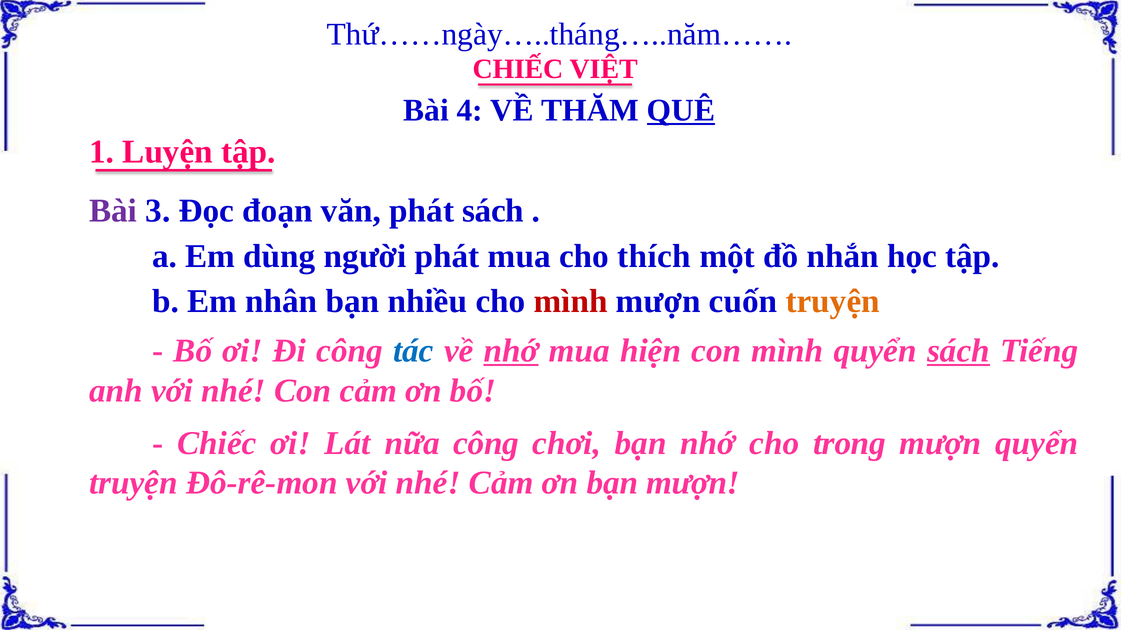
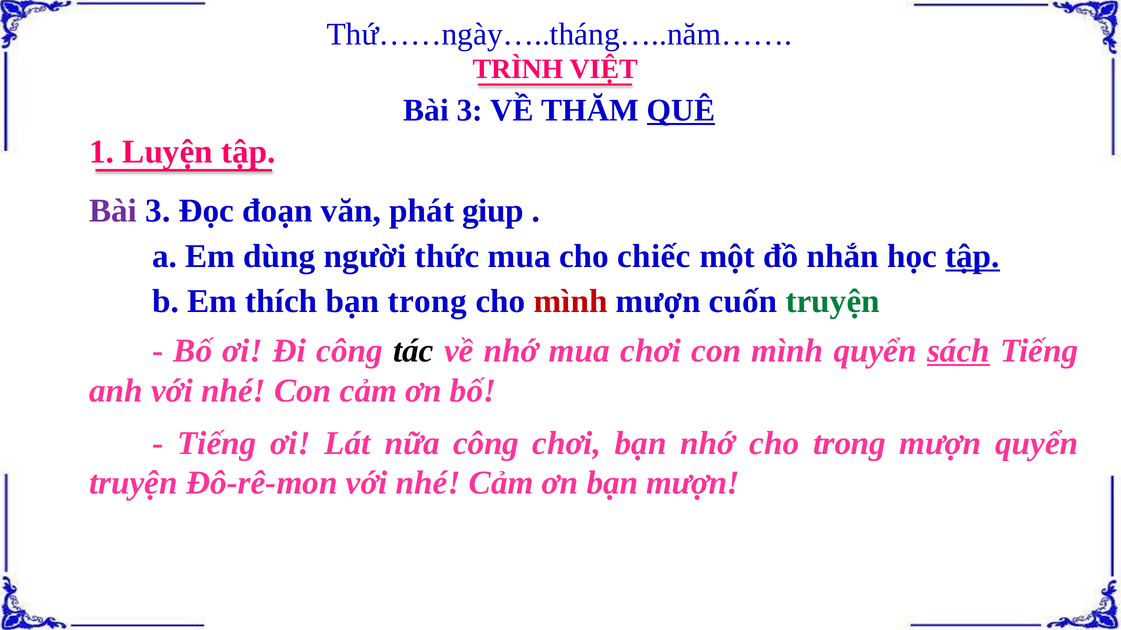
CHIẾC: CHIẾC -> TRÌNH (518, 69)
4: 4 -> 3 (470, 110)
phát sách: sách -> giup (493, 211)
người phát: phát -> thức (447, 256)
thích: thích -> chiếc (654, 256)
tập underline: none -> present (973, 256)
nhân: nhân -> thích (281, 301)
bạn nhiều: nhiều -> trong (427, 301)
truyện colour: orange -> green (833, 301)
tác colour: blue -> black (413, 351)
nhớ underline: present -> none (511, 351)
mua hiện: hiện -> chơi (651, 351)
Chiếc: Chiếc -> Tiếng (217, 443)
